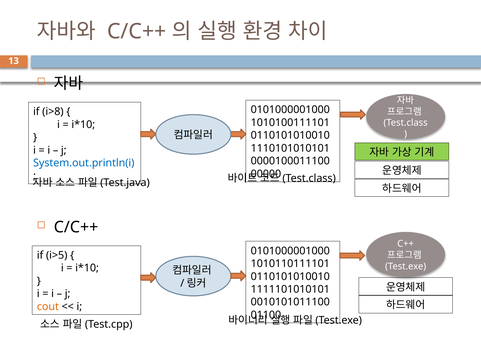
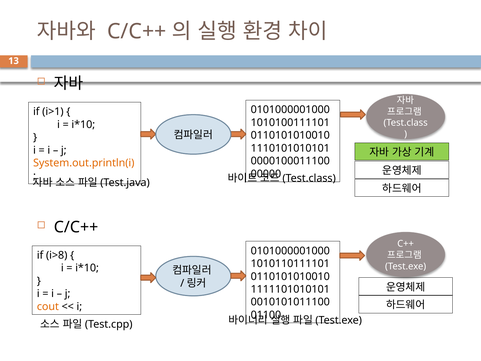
i>8: i>8 -> i>1 (53, 112)
System.out.println(i colour: blue -> orange (84, 163)
i>5: i>5 -> i>8 (57, 255)
